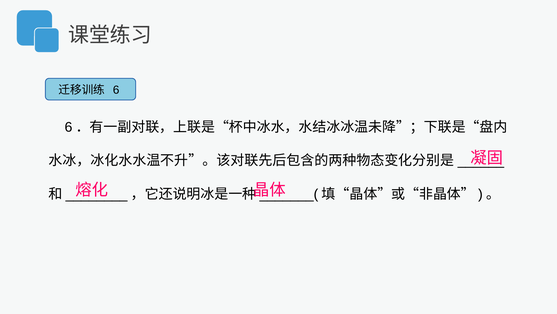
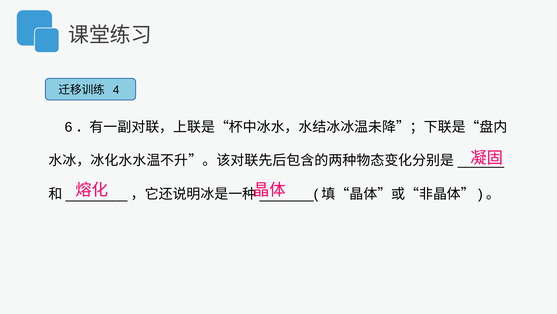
6: 6 -> 4 (116, 90)
